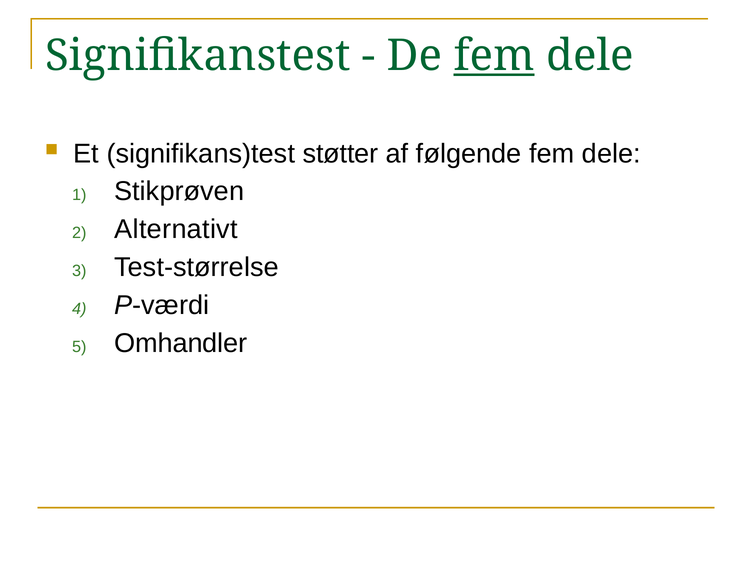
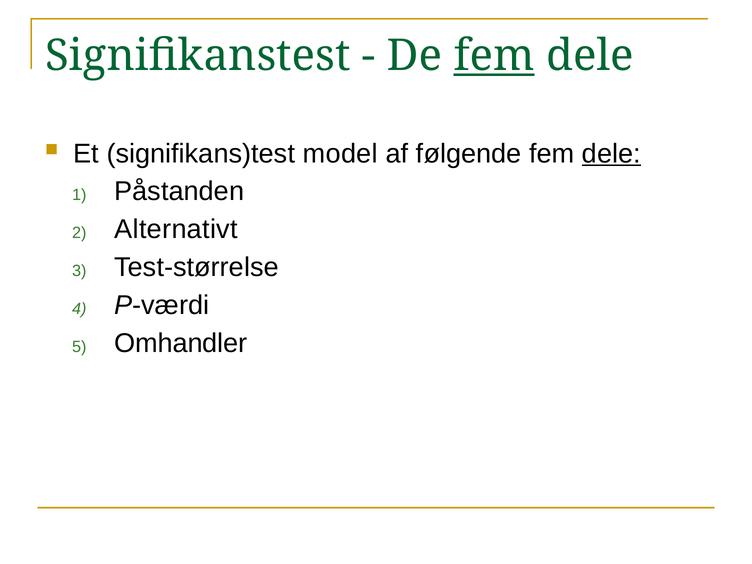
støtter: støtter -> model (340, 154)
dele underline: none -> present (611, 154)
Stikprøven: Stikprøven -> Påstanden (179, 192)
